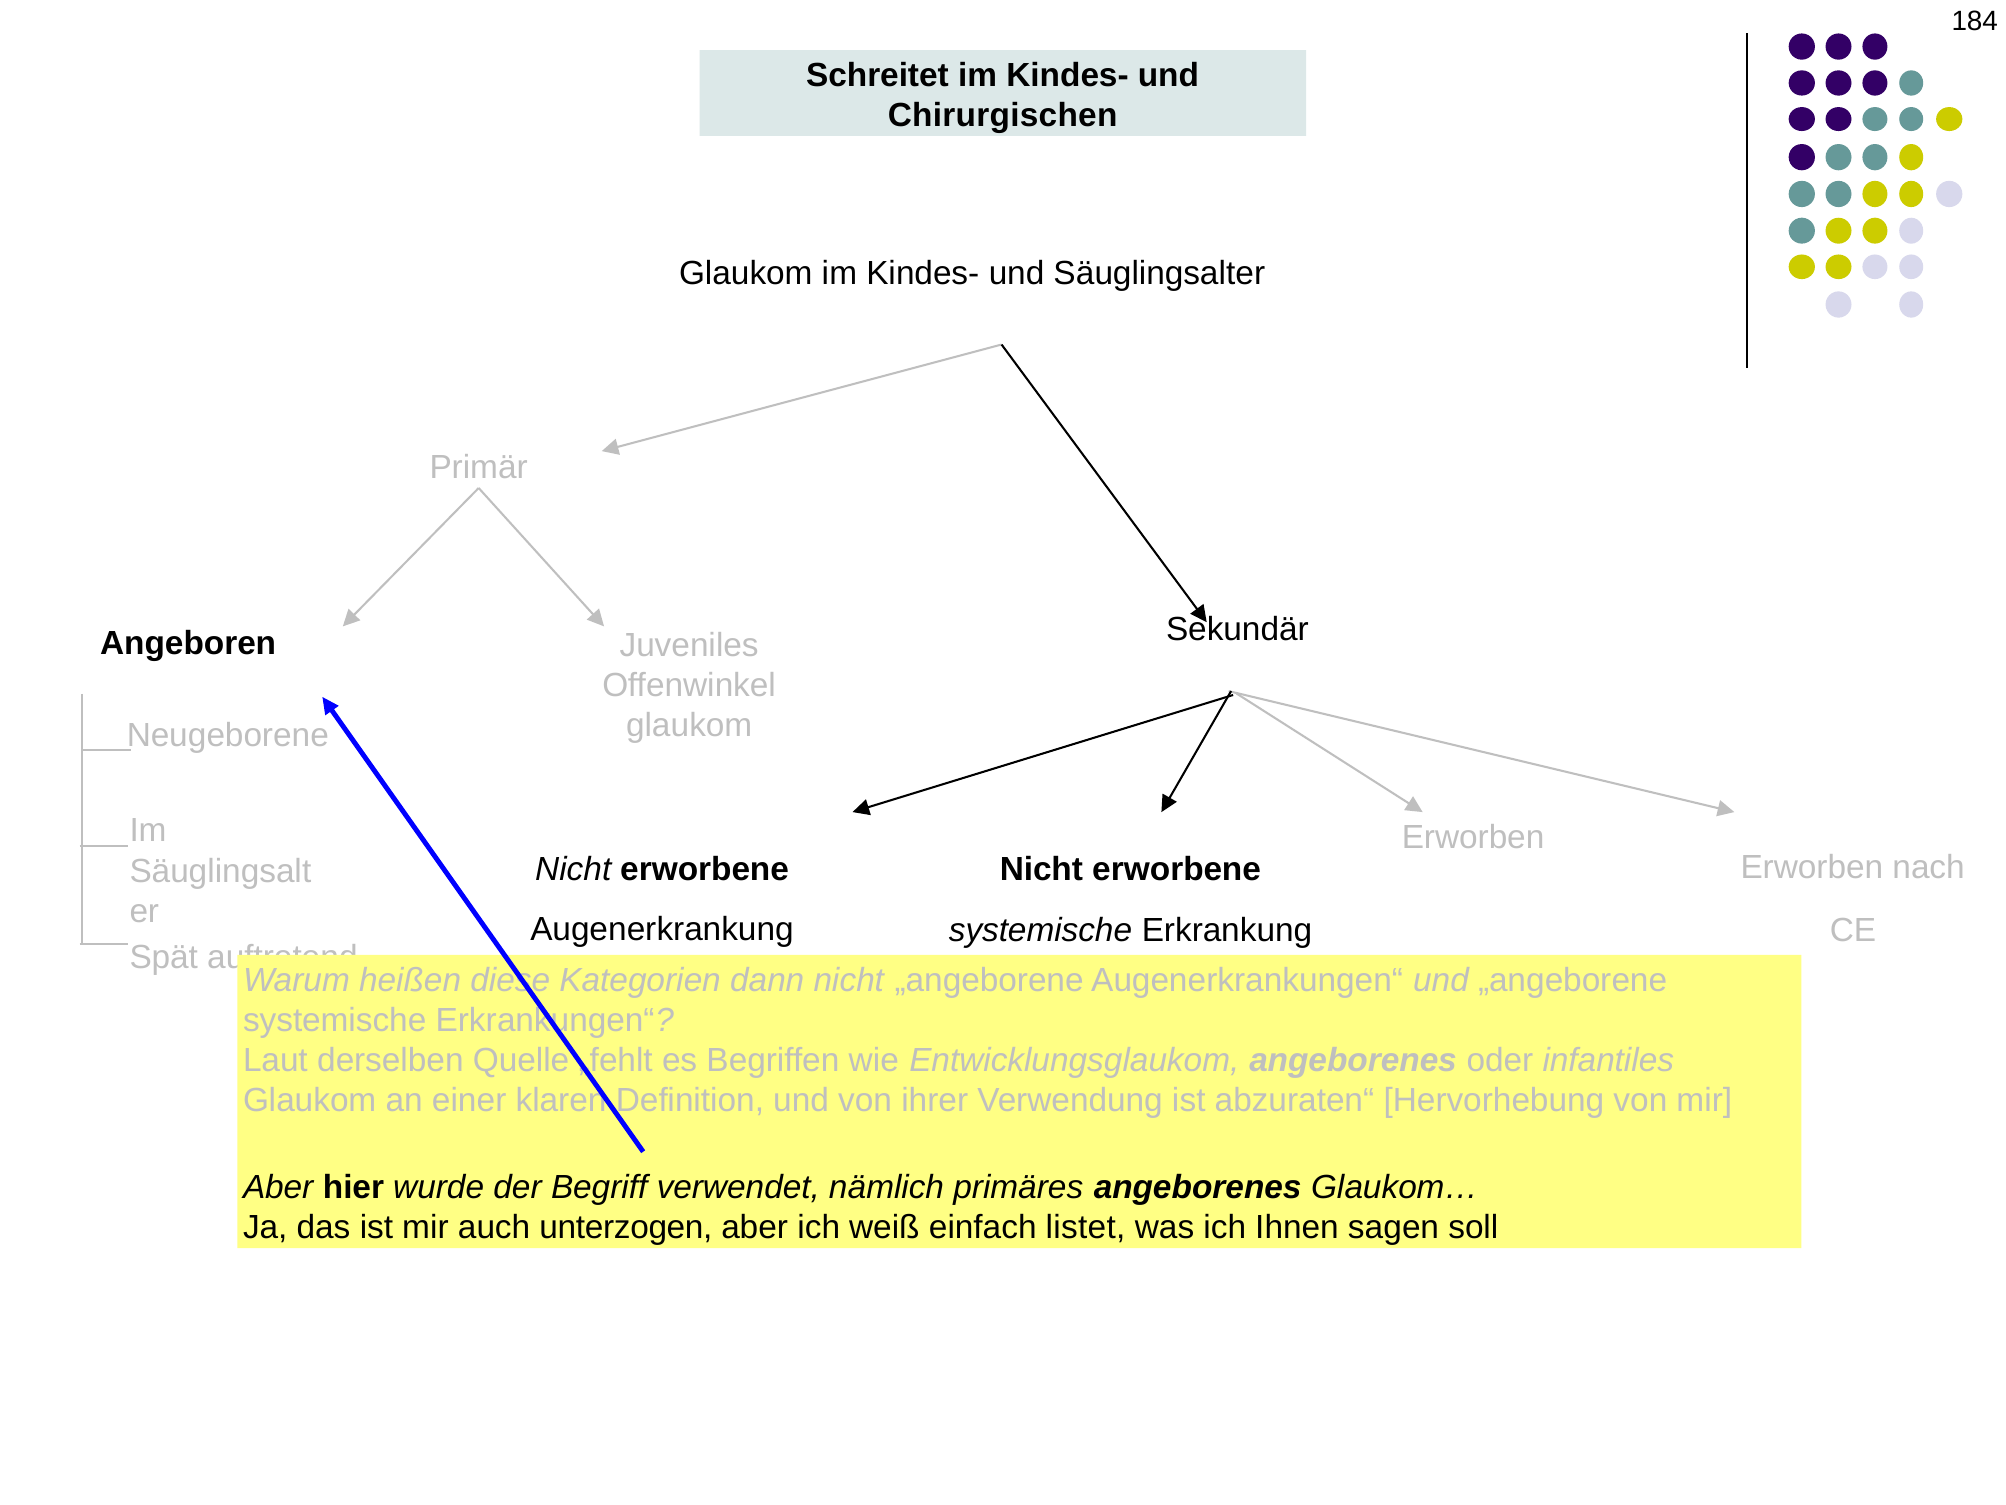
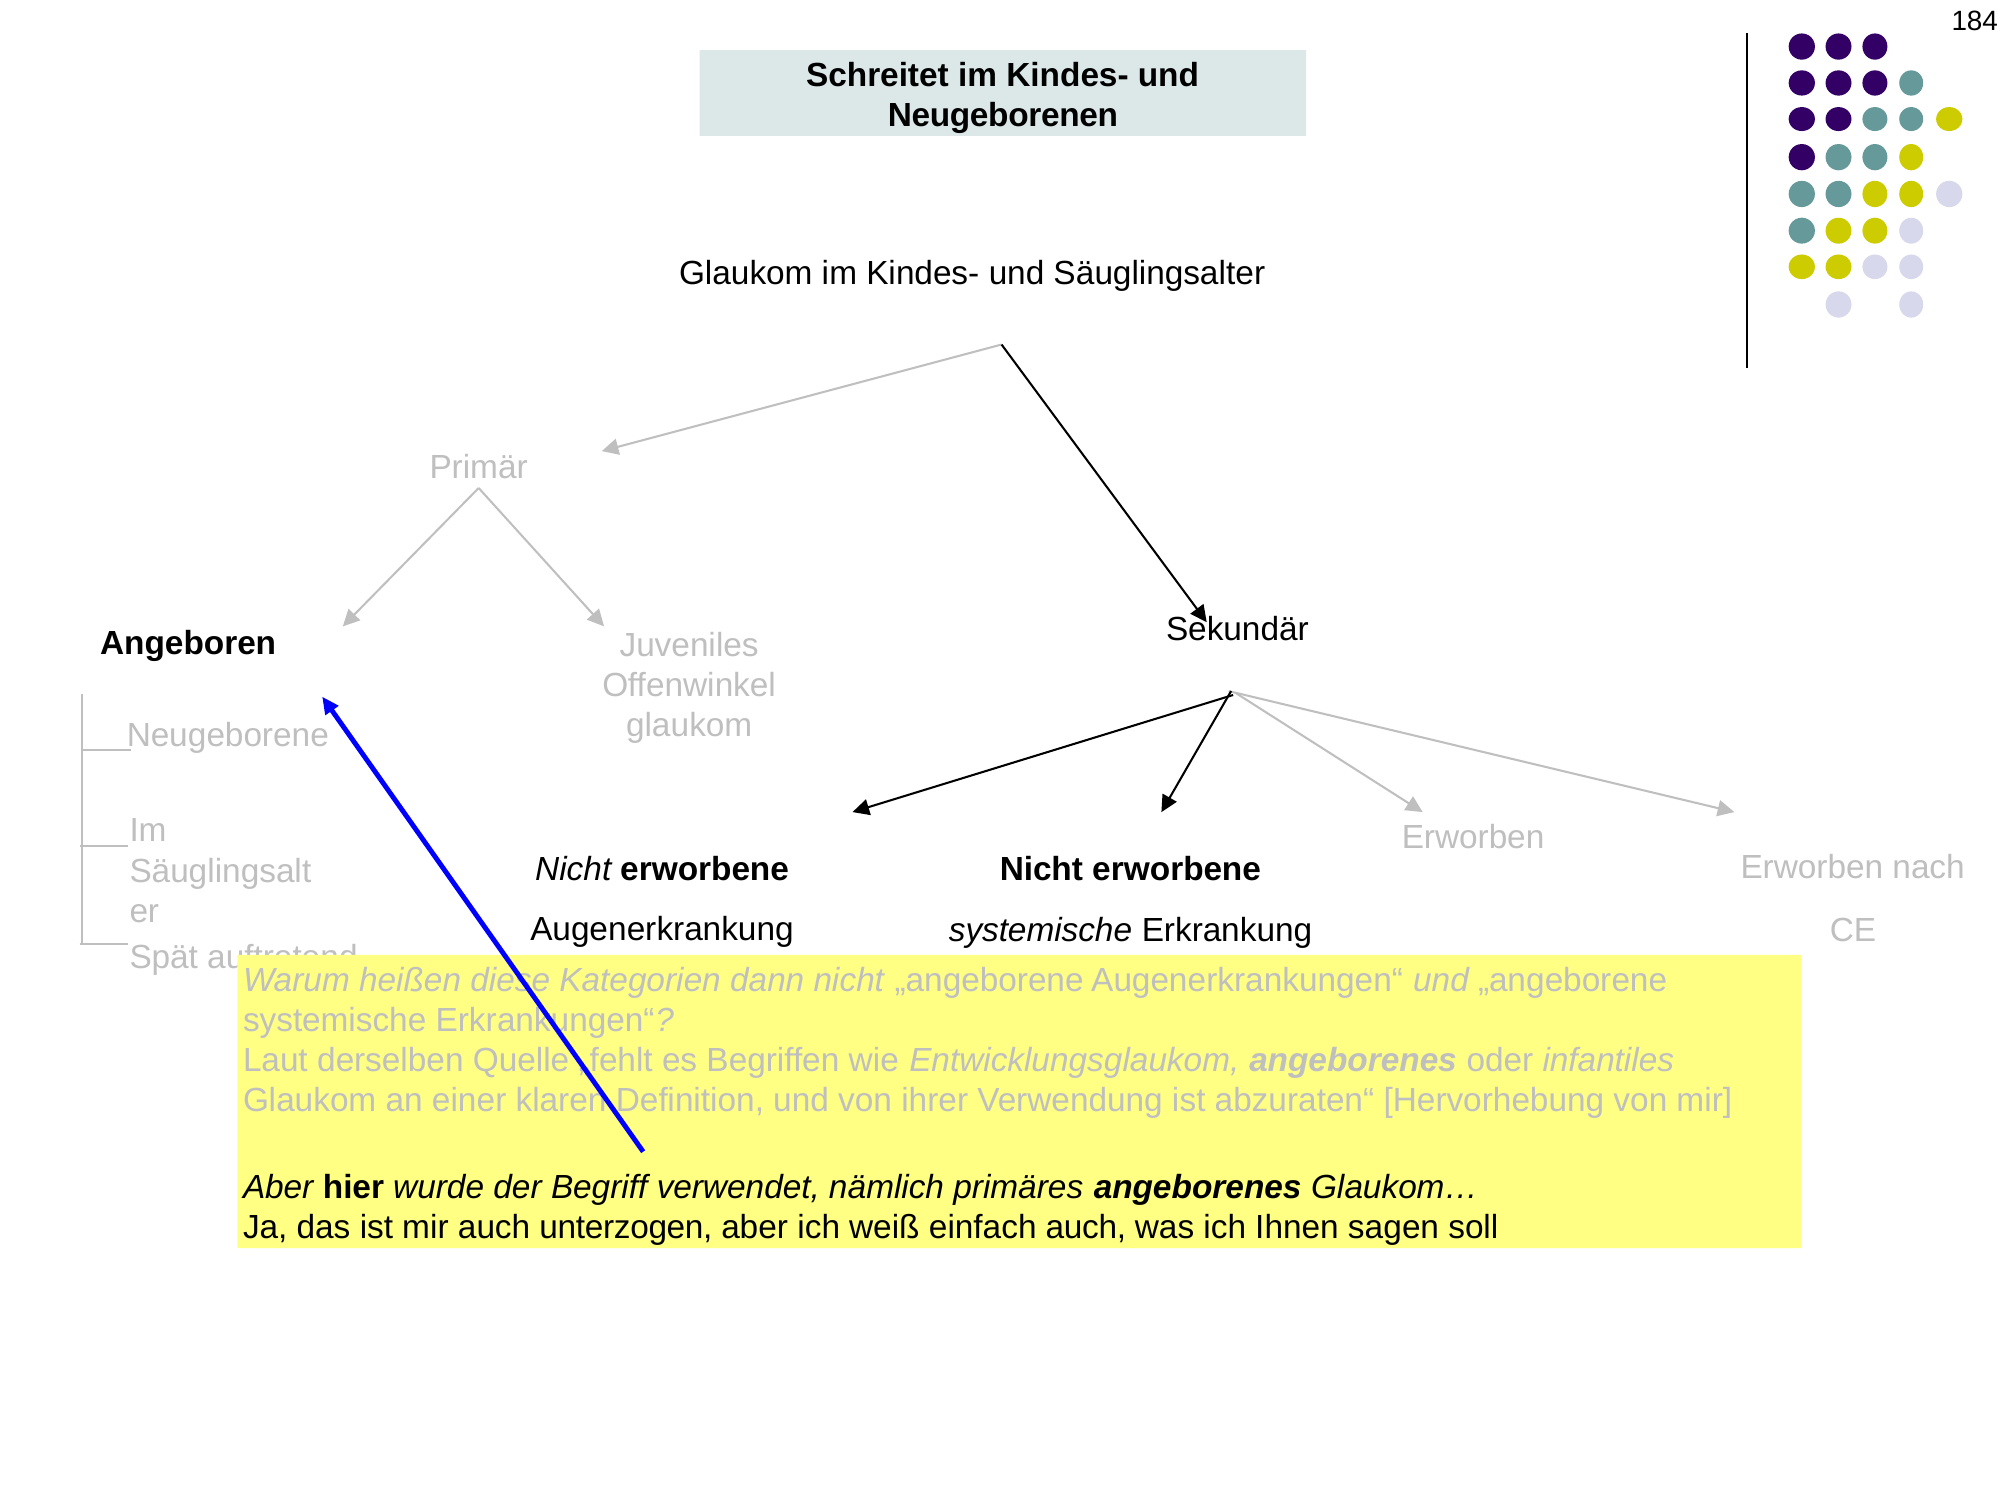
Chirurgischen: Chirurgischen -> Neugeborenen (1003, 115)
einfach listet: listet -> auch (1086, 1227)
